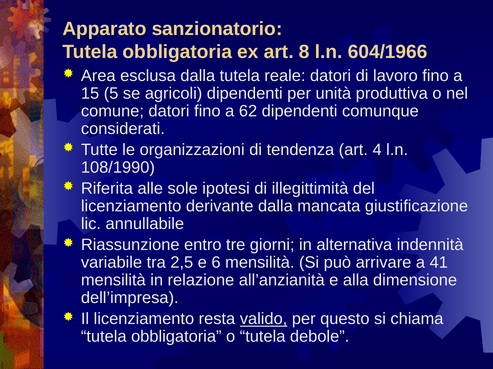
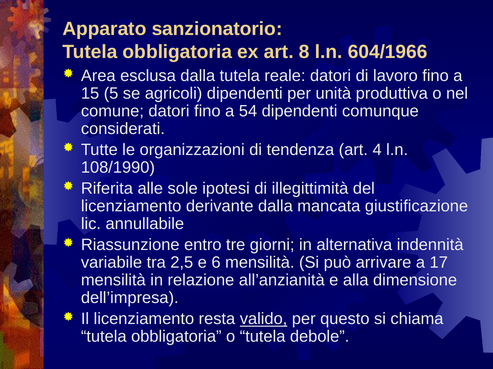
62: 62 -> 54 (248, 111)
41: 41 -> 17 (439, 263)
